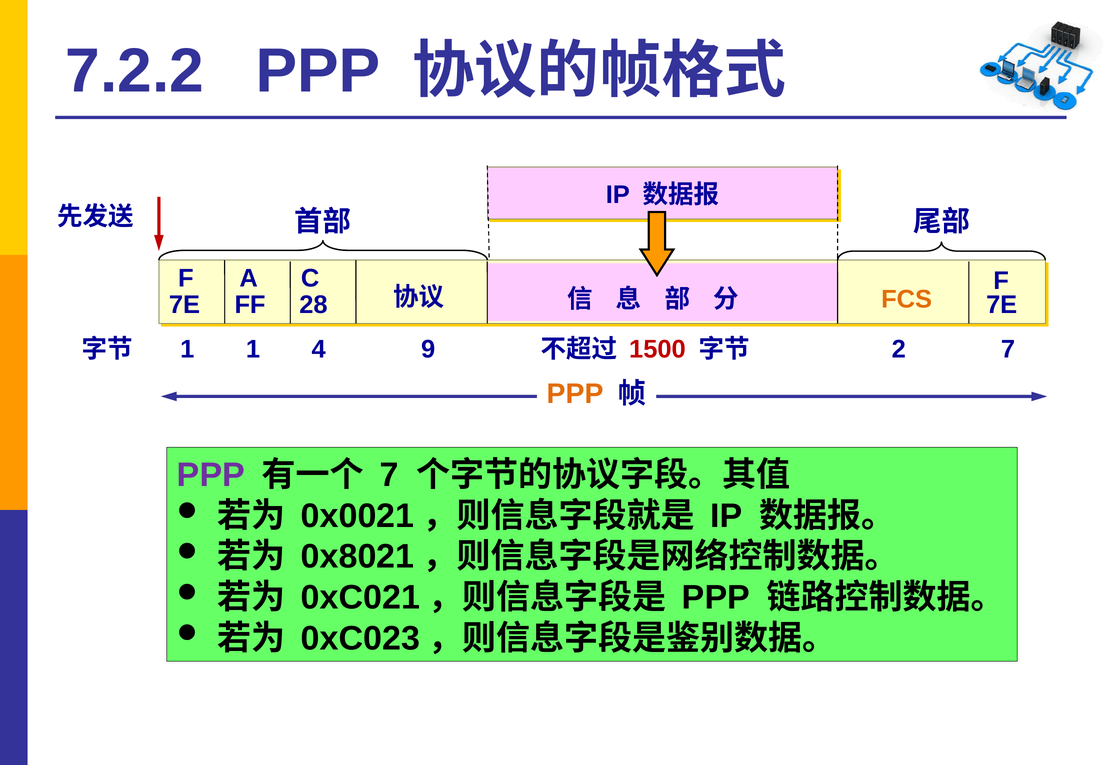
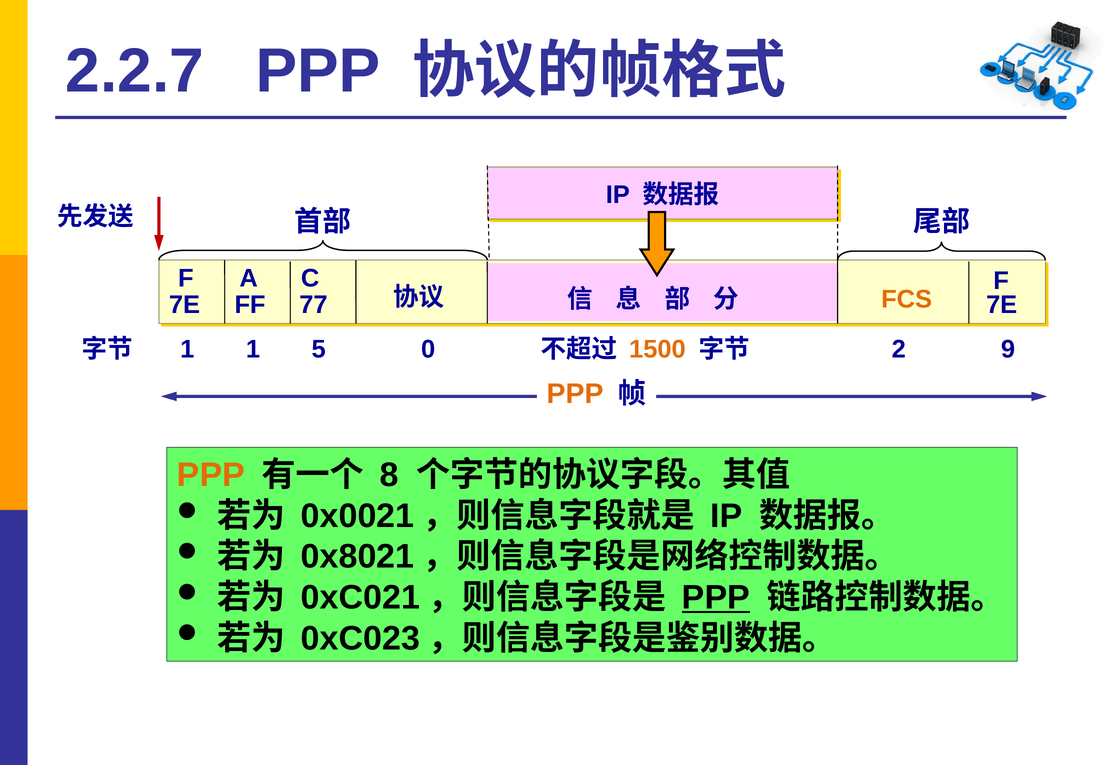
7.2.2: 7.2.2 -> 2.2.7 (135, 71)
28: 28 -> 77 (313, 305)
9: 9 -> 0 (428, 349)
1 7: 7 -> 9 (1008, 349)
4: 4 -> 5 (319, 349)
1500 colour: red -> orange (657, 349)
PPP colour: purple -> orange (211, 475)
7: 7 -> 8 (389, 475)
PPP underline: none -> present (716, 598)
